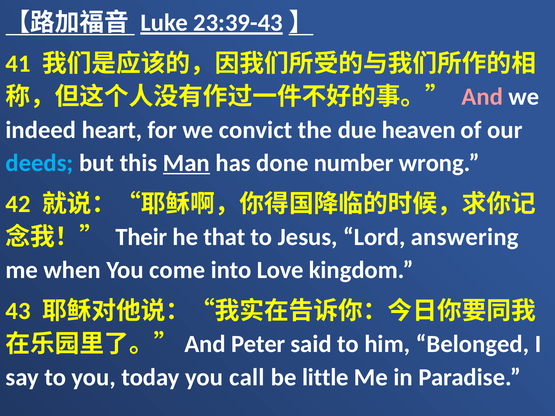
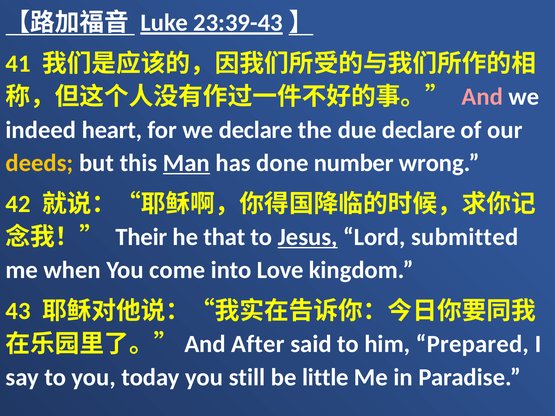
we convict: convict -> declare (256, 130)
due heaven: heaven -> declare (419, 130)
deeds colour: light blue -> yellow (39, 163)
Jesus underline: none -> present (308, 237)
answering: answering -> submitted (465, 237)
Peter: Peter -> After (258, 344)
Belonged: Belonged -> Prepared (472, 344)
call: call -> still (247, 377)
